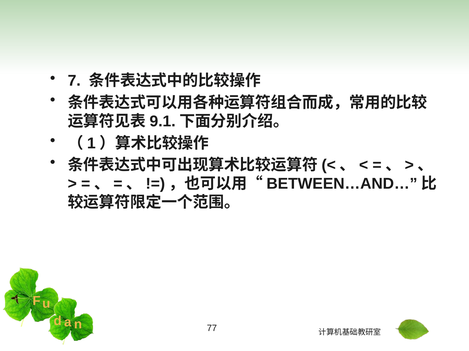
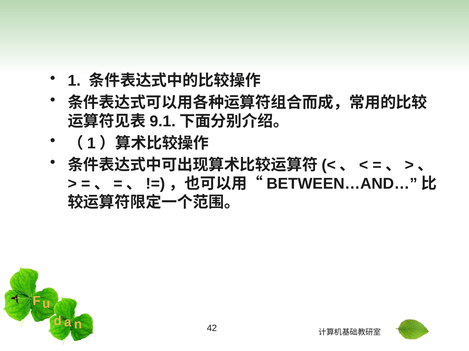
7: 7 -> 1 (74, 81)
77: 77 -> 42 (212, 329)
